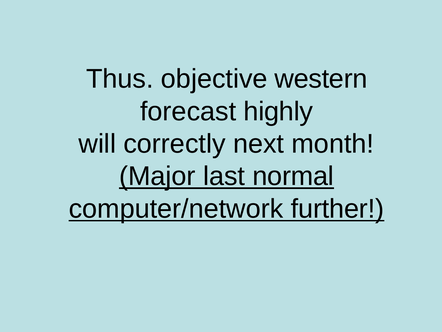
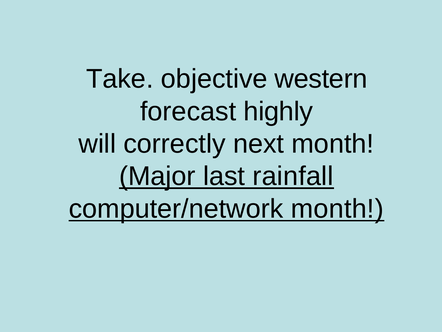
Thus: Thus -> Take (120, 79)
normal: normal -> rainfall (293, 176)
computer/network further: further -> month (337, 209)
